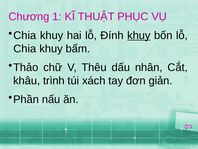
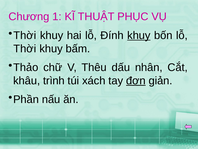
Chia: Chia -> Thời (25, 35)
Chia: Chia -> Thời (25, 48)
đơn underline: none -> present (136, 80)
